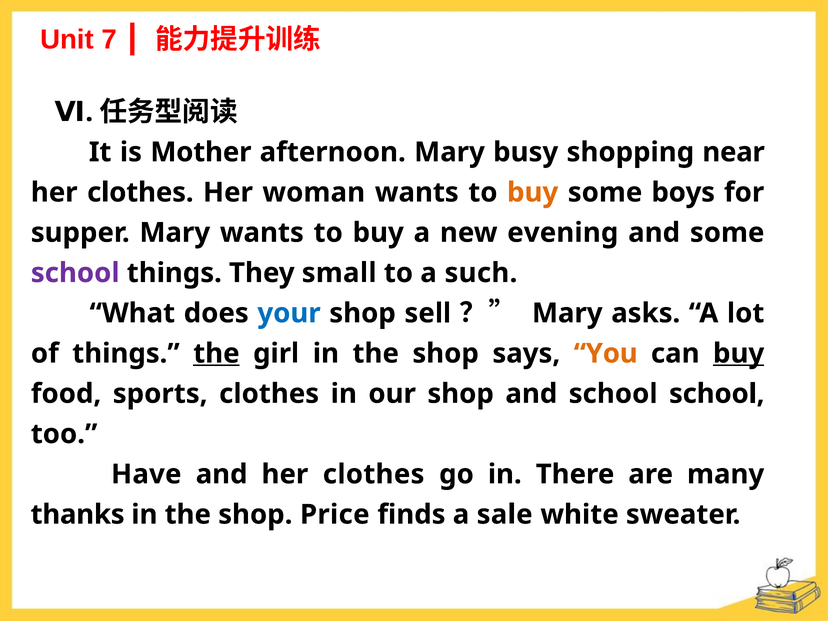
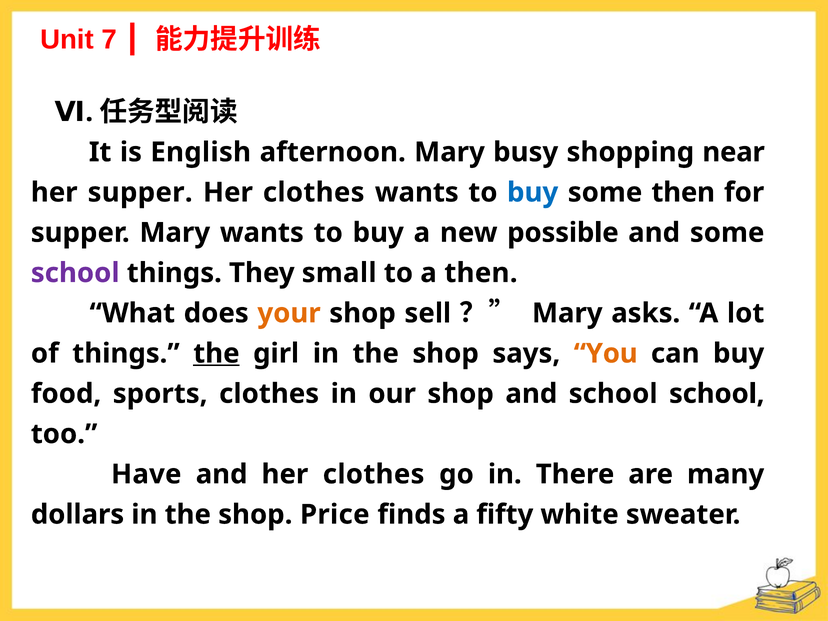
Mother: Mother -> English (201, 152)
clothes: clothes -> supper (140, 192)
woman: woman -> clothes (314, 192)
buy colour: orange -> blue (533, 192)
some boys: boys -> then (683, 192)
evening: evening -> possible (563, 233)
a such: such -> then (481, 273)
your colour: blue -> orange (289, 313)
buy underline: present -> none (739, 353)
thanks: thanks -> dollars (77, 515)
sale: sale -> fifty (505, 515)
